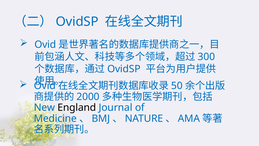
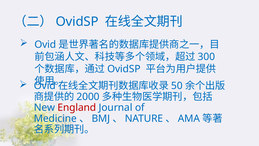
England colour: black -> red (77, 107)
